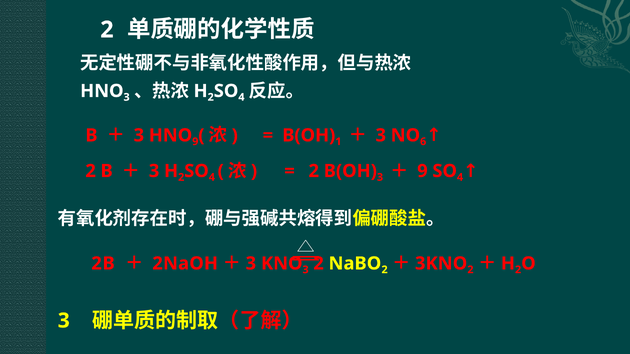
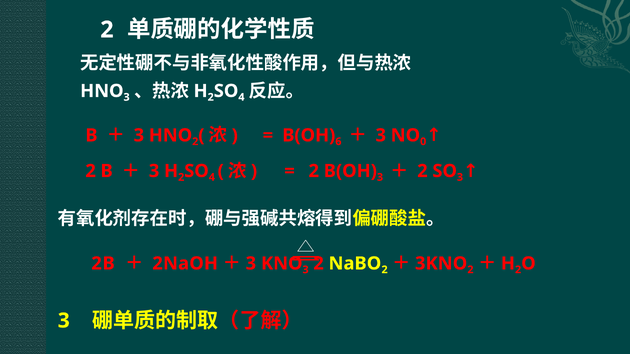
9: 9 -> 2 (195, 142)
1: 1 -> 6 (338, 142)
6: 6 -> 0 (423, 142)
9: 9 -> 2 (422, 171)
4: 4 -> 3 (460, 177)
